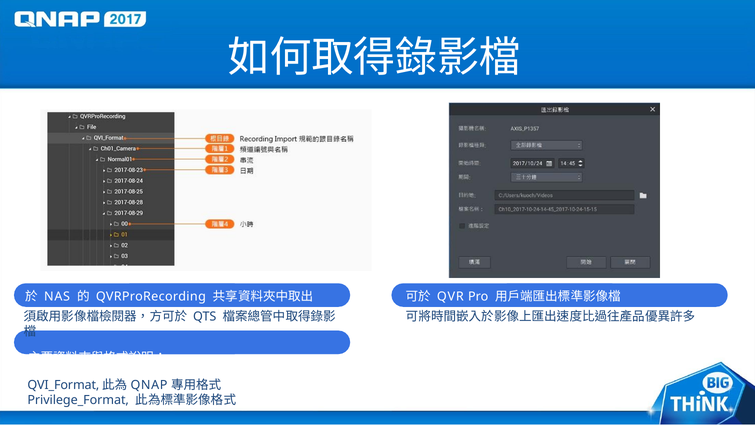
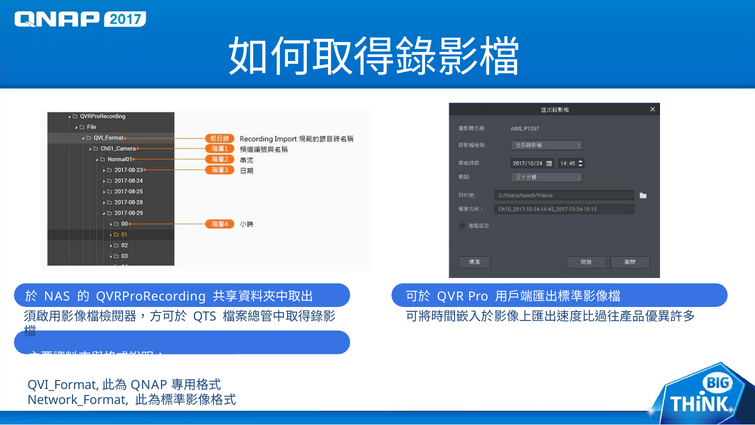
Privilege_Format: Privilege_Format -> Network_Format (78, 400)
